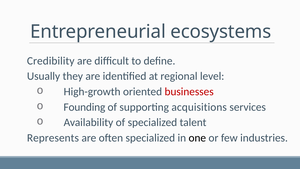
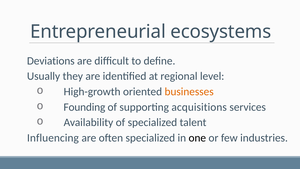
Credibility: Credibility -> Deviations (51, 61)
businesses colour: red -> orange (189, 92)
Represents: Represents -> Influencing (53, 138)
